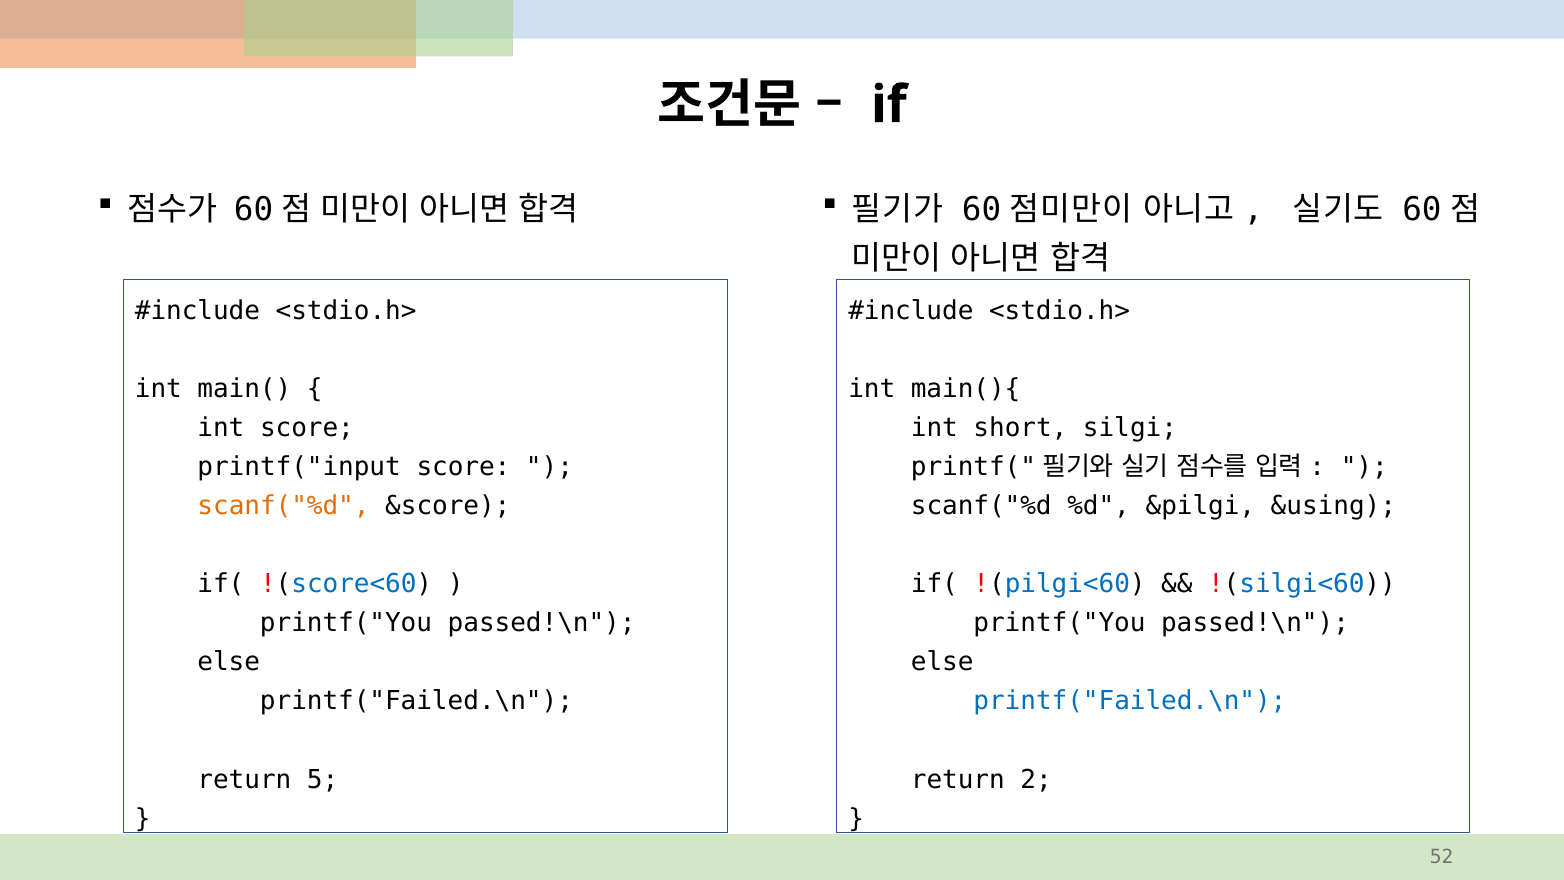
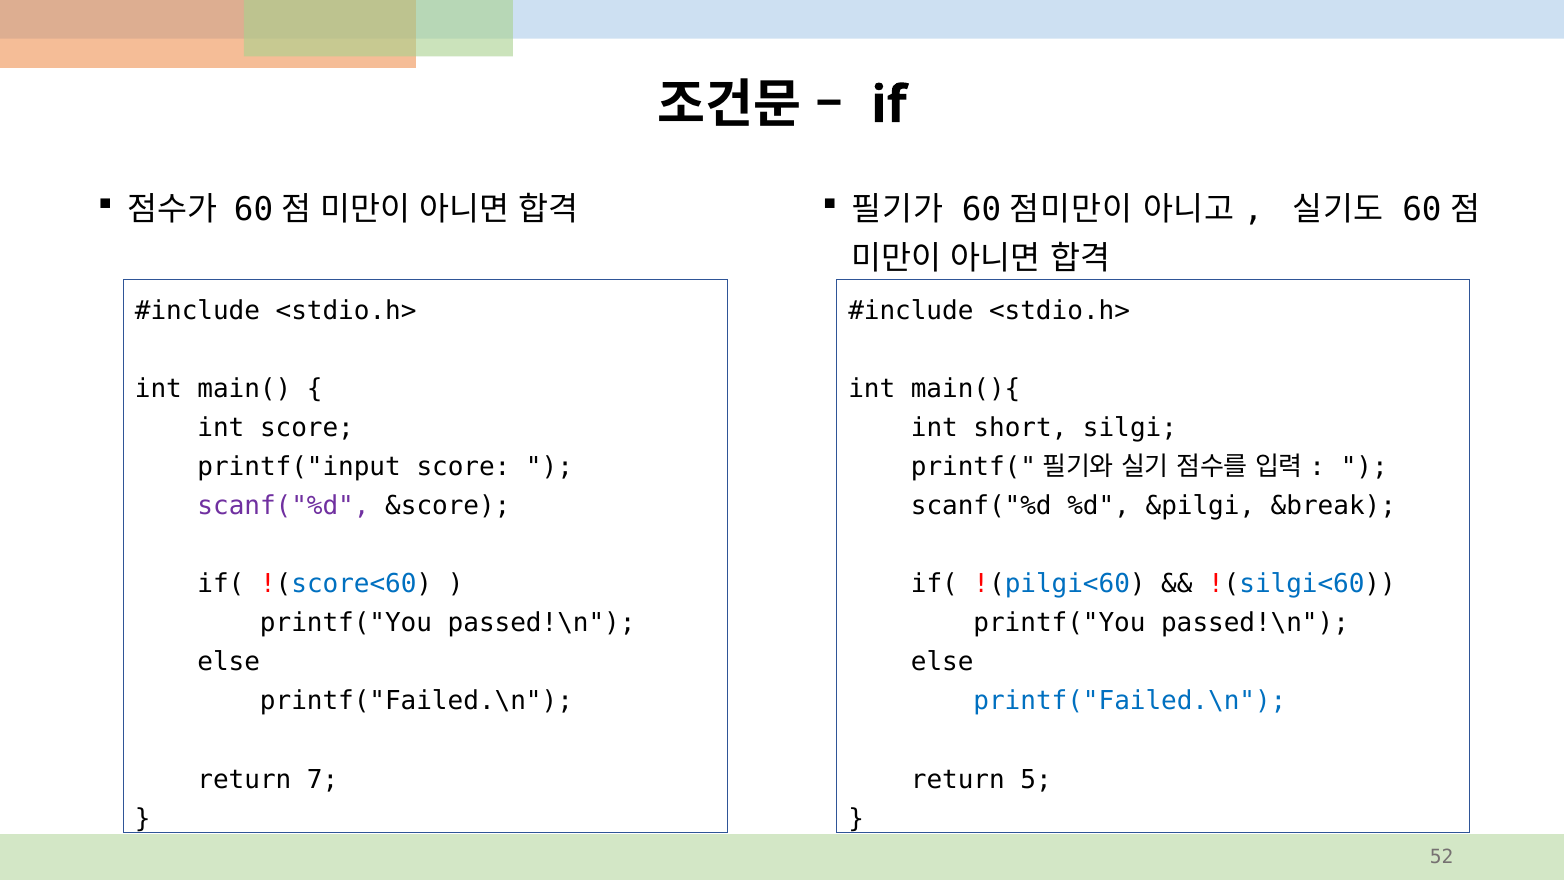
scanf("%d colour: orange -> purple (284, 506)
&using: &using -> &break (1333, 506)
5: 5 -> 7 (323, 779)
2: 2 -> 5 (1036, 779)
